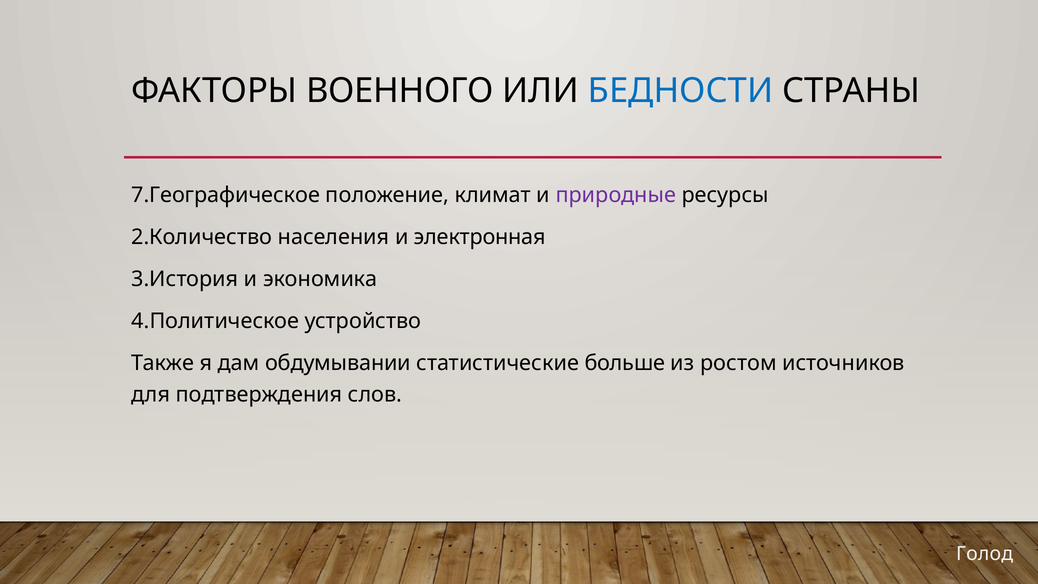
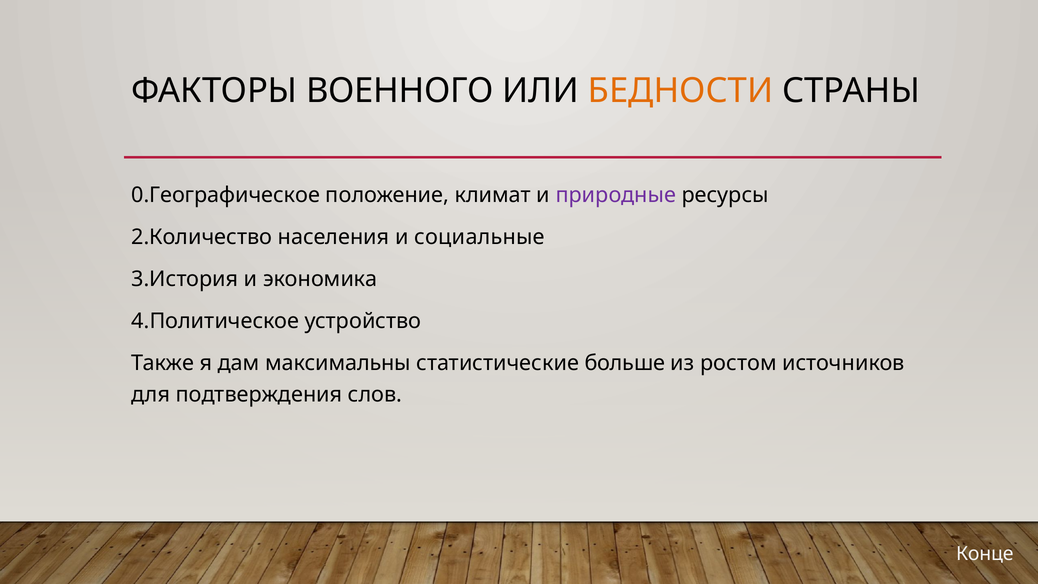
БЕДНОСТИ colour: blue -> orange (680, 91)
7.Географическое: 7.Географическое -> 0.Географическое (226, 195)
электронная: электронная -> социальные (480, 237)
обдумывании: обдумывании -> максимальны (338, 363)
Голод: Голод -> Конце (985, 554)
